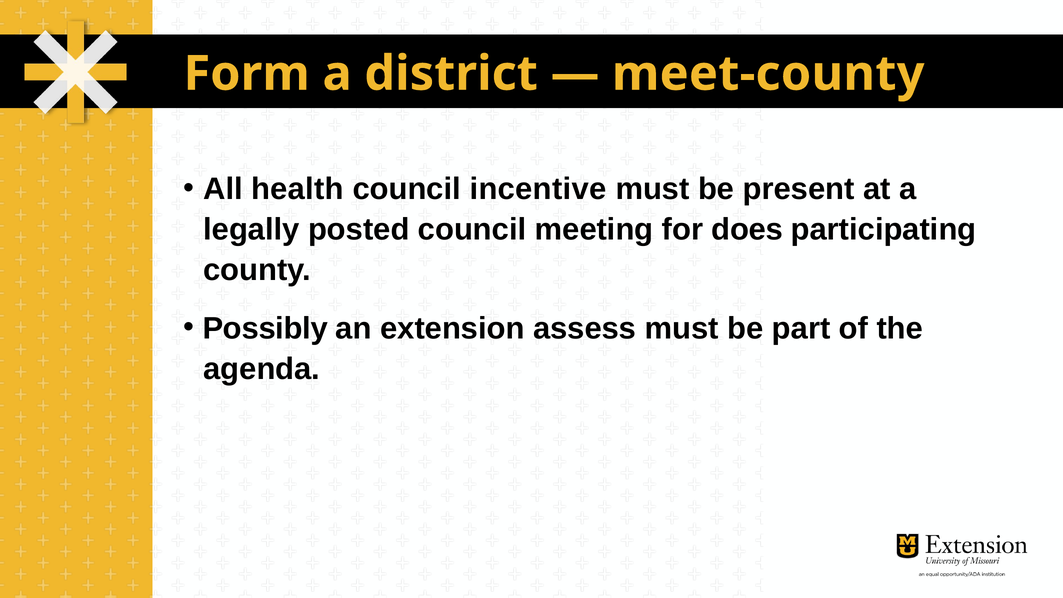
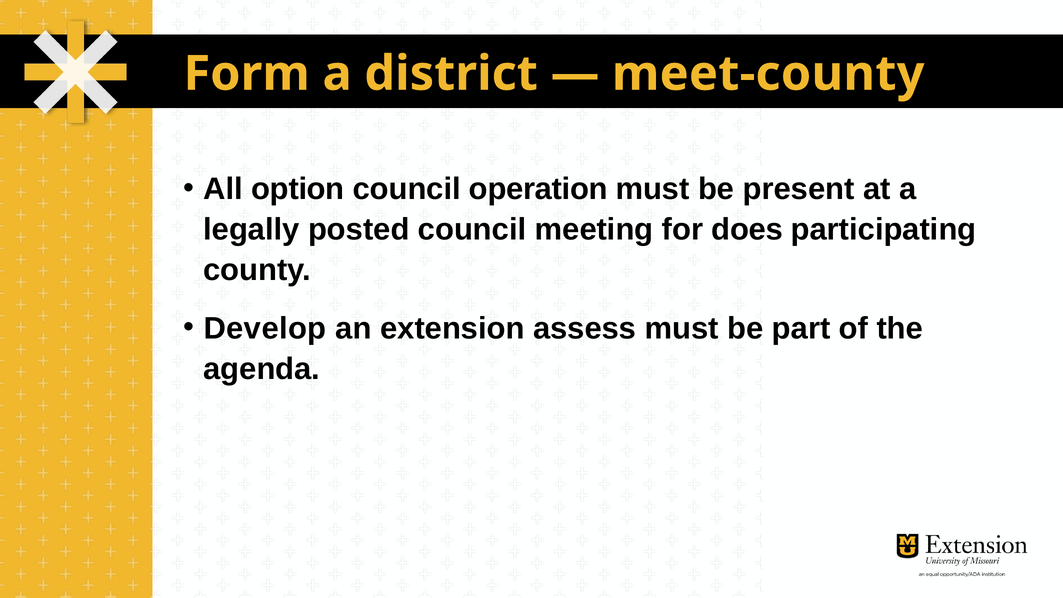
health: health -> option (298, 189)
incentive: incentive -> operation (538, 189)
Possibly: Possibly -> Develop (265, 328)
